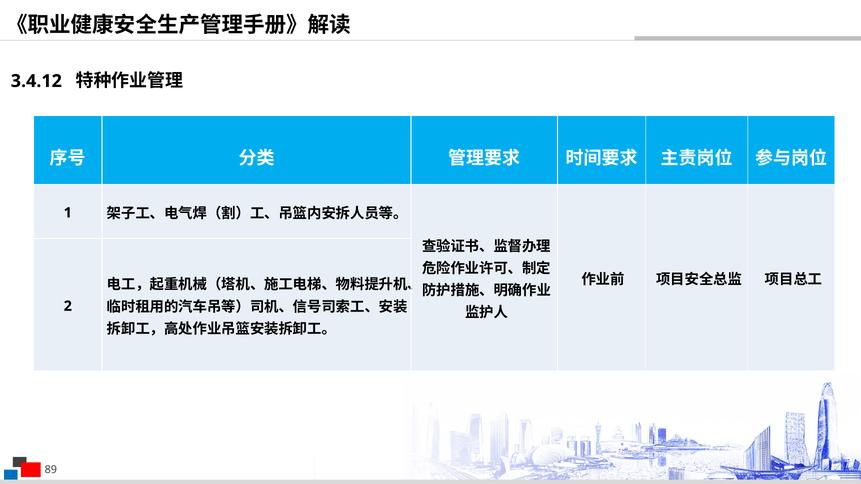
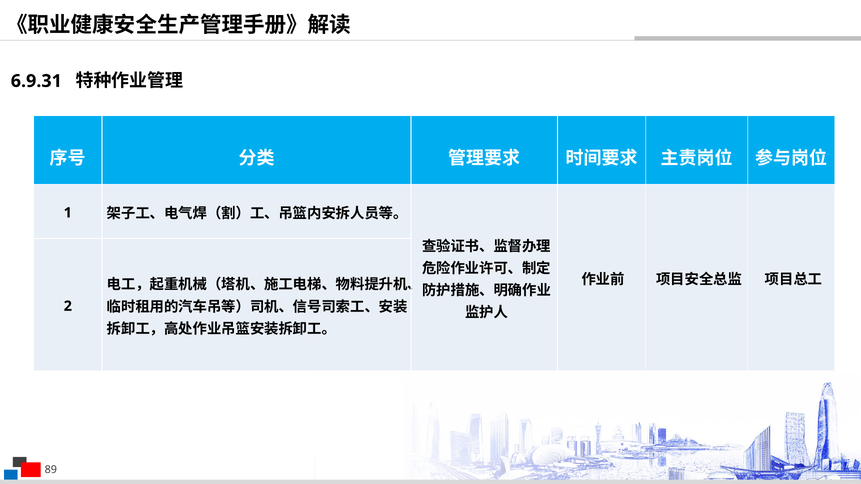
3.4.12: 3.4.12 -> 6.9.31 (36, 81)
